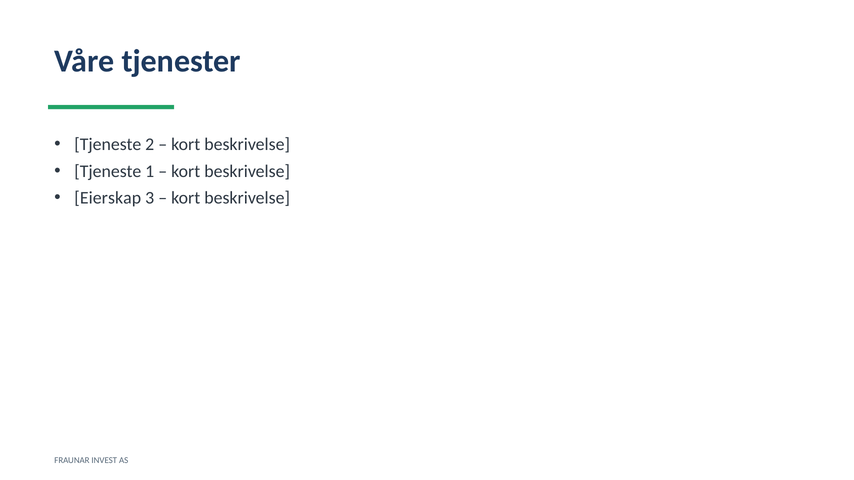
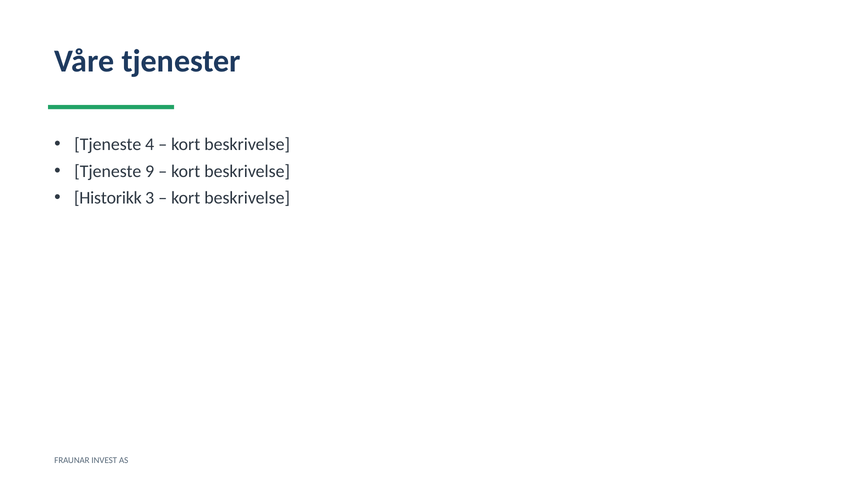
2: 2 -> 4 (150, 145)
1: 1 -> 9 (150, 171)
Eierskap: Eierskap -> Historikk (108, 198)
